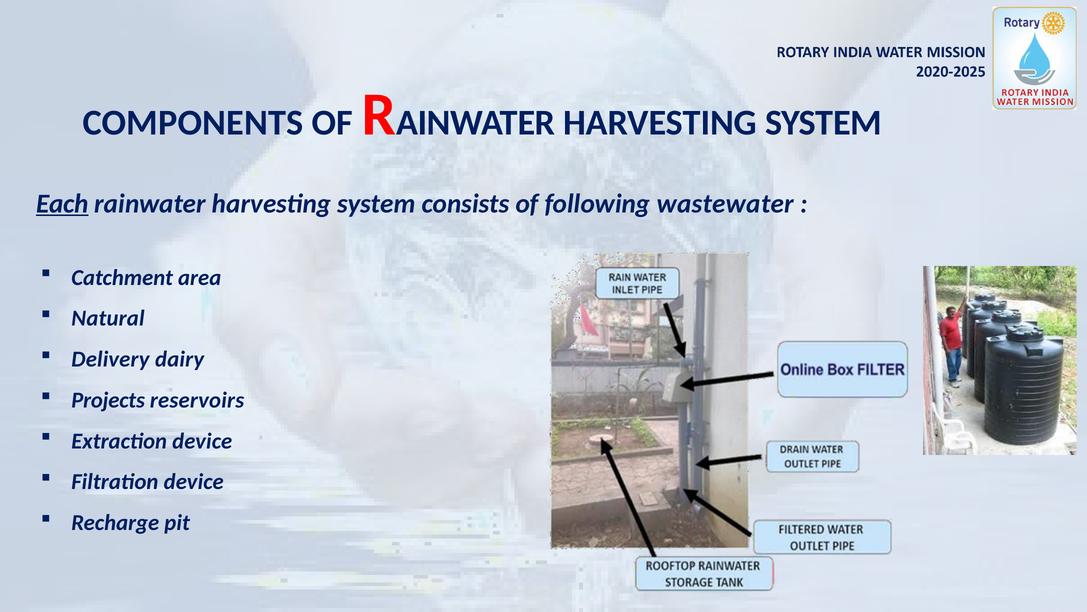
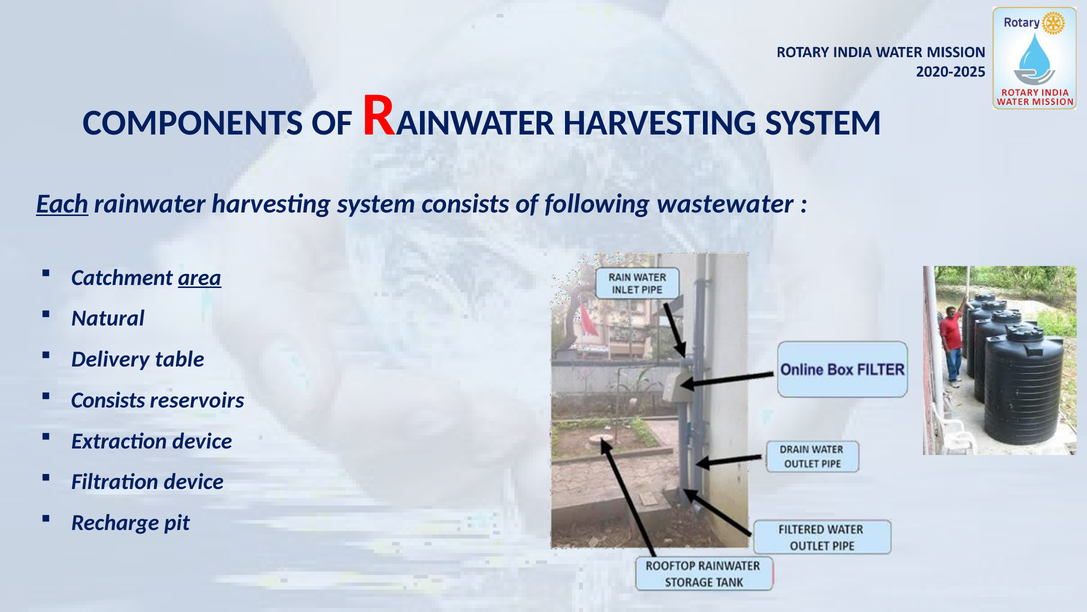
area underline: none -> present (200, 277)
dairy: dairy -> table (180, 359)
Projects: Projects -> Consists (108, 400)
